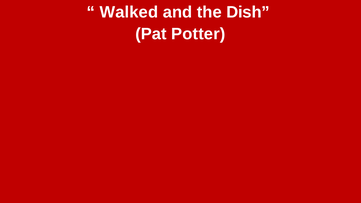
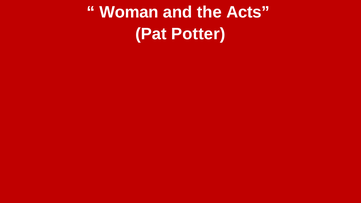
Walked: Walked -> Woman (129, 12)
Dish: Dish -> Acts (248, 12)
